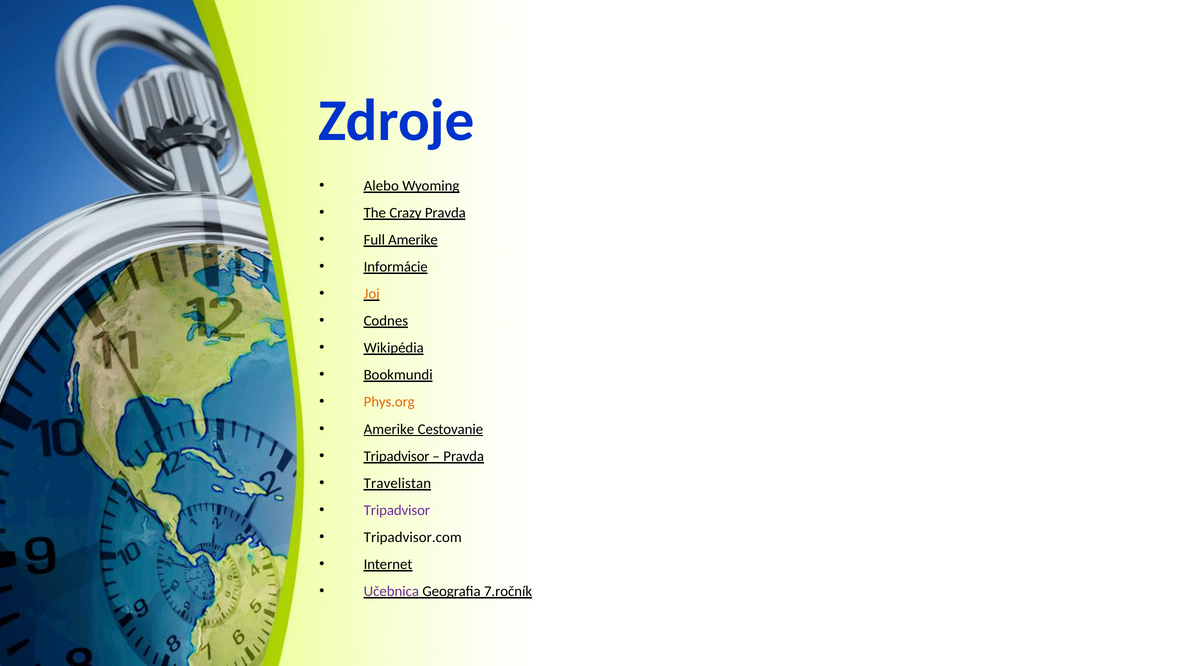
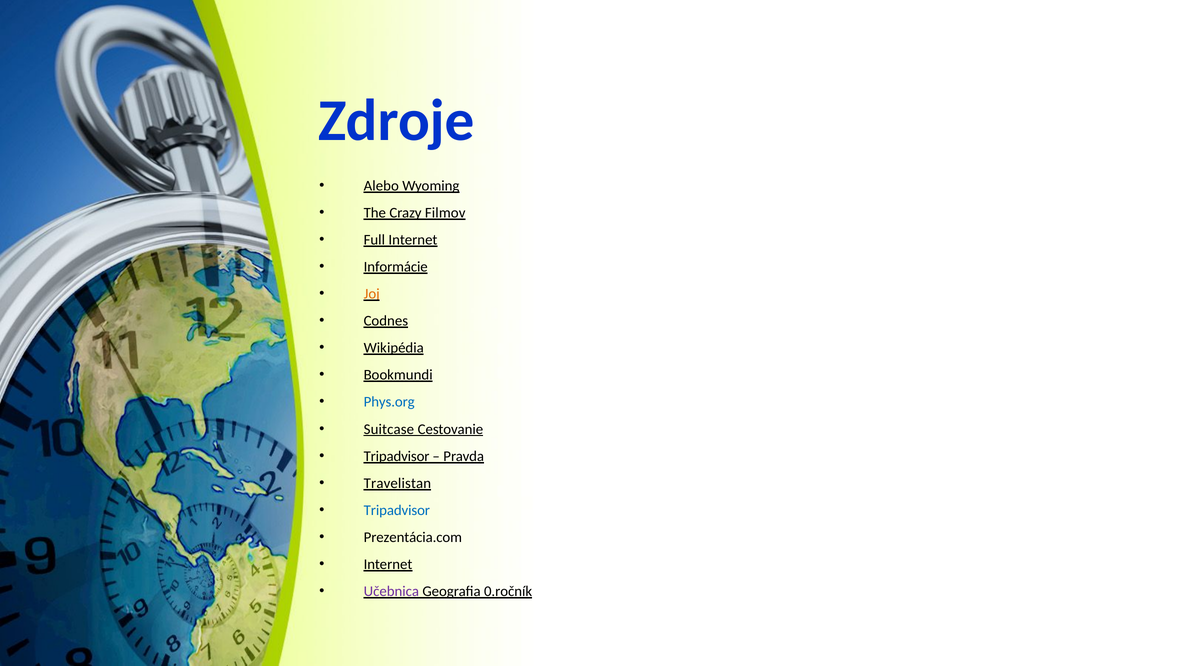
Crazy Pravda: Pravda -> Filmov (445, 213)
Full Amerike: Amerike -> Internet (413, 240)
Phys.org colour: orange -> blue (389, 402)
Amerike: Amerike -> Suitcase (389, 429)
Tripadvisor colour: purple -> blue (397, 510)
Tripadvisor.com: Tripadvisor.com -> Prezentácia.com (413, 537)
7.ročník: 7.ročník -> 0.ročník (508, 591)
